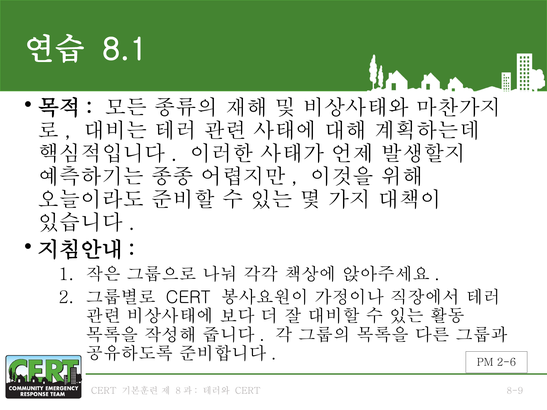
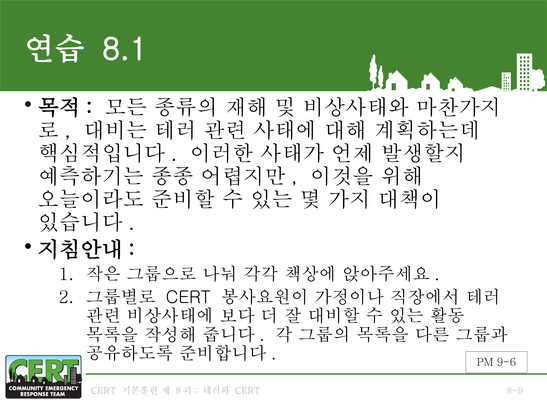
2-6: 2-6 -> 9-6 (506, 362)
